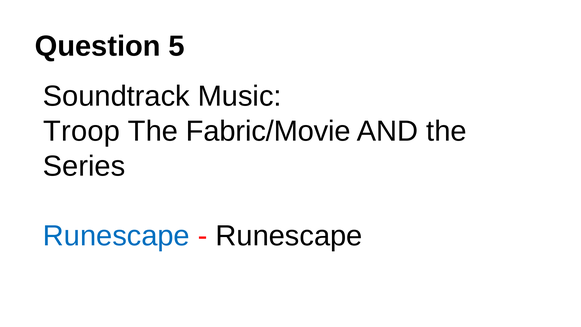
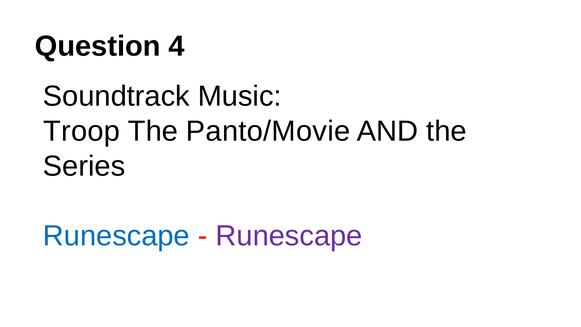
5: 5 -> 4 (177, 46)
Fabric/Movie: Fabric/Movie -> Panto/Movie (268, 131)
Runescape colour: black -> purple (289, 236)
